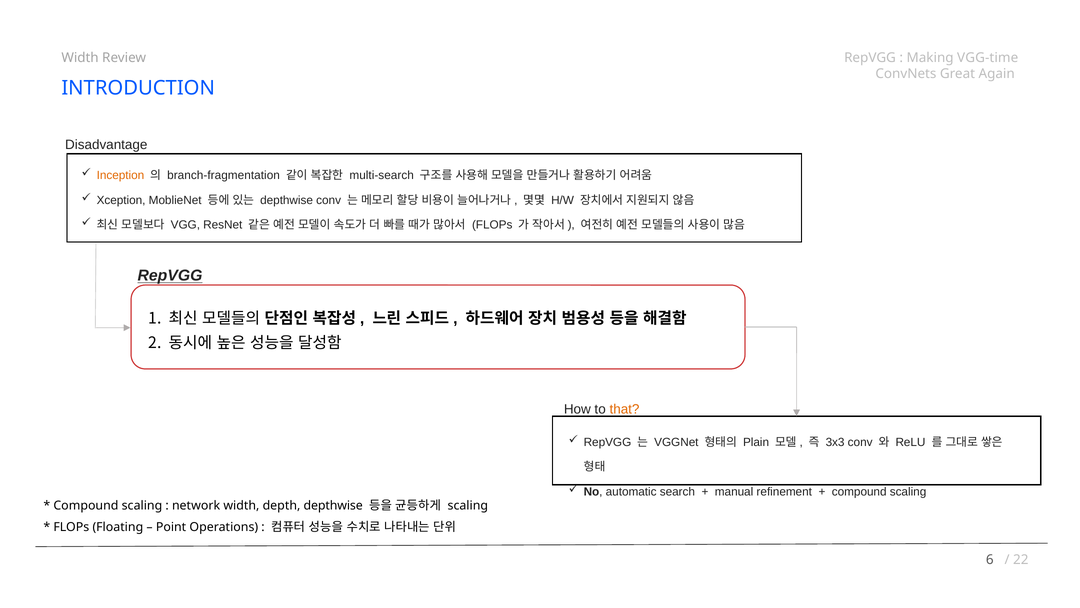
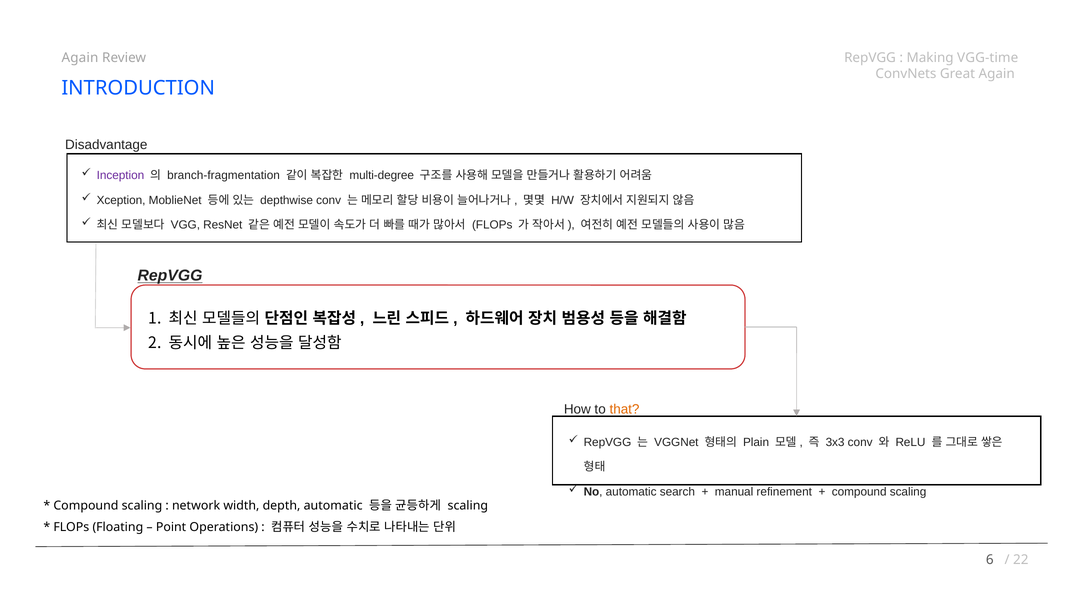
Width: Width -> Again (80, 58)
Inception colour: orange -> purple (120, 175)
multi-search: multi-search -> multi-degree (382, 175)
depth depthwise: depthwise -> automatic (333, 505)
